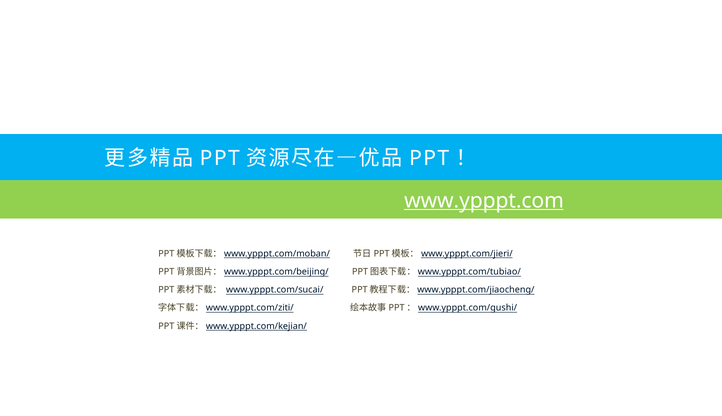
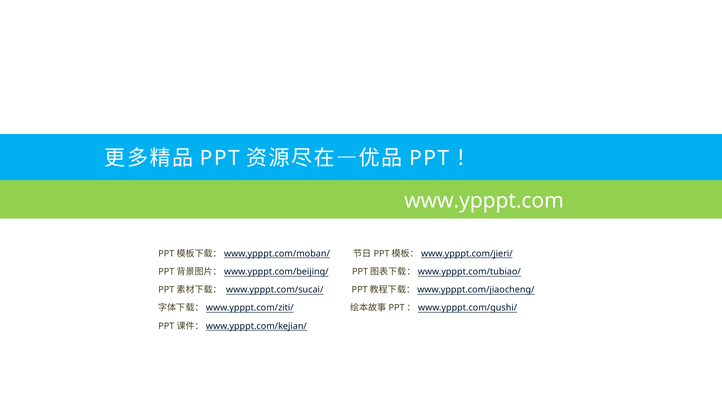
www.ypppt.com underline: present -> none (484, 200)
